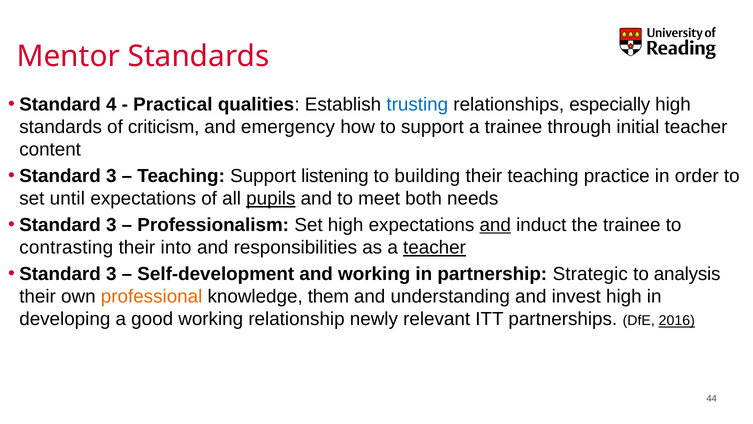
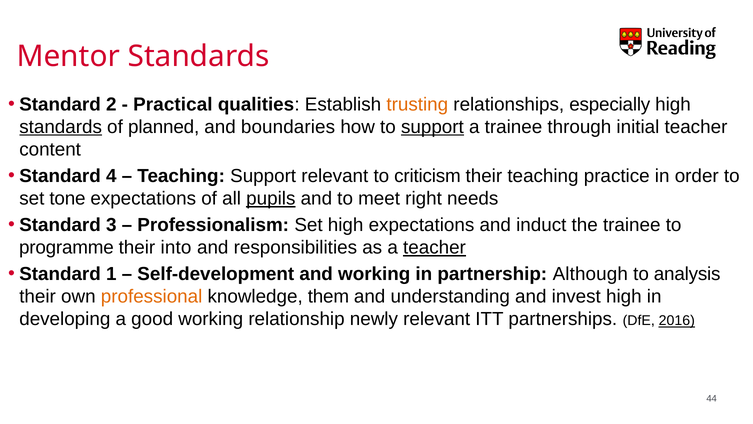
4: 4 -> 2 (111, 104)
trusting colour: blue -> orange (417, 104)
standards underline: none -> present (61, 127)
criticism: criticism -> planned (164, 127)
emergency: emergency -> boundaries (288, 127)
support underline: none -> present (432, 127)
3: 3 -> 4 (111, 176)
Support listening: listening -> relevant (335, 176)
building: building -> criticism (427, 176)
until: until -> tone (67, 198)
both: both -> right (424, 198)
and underline: present -> none (495, 225)
contrasting: contrasting -> programme (66, 247)
3: 3 -> 1 (111, 274)
Strategic: Strategic -> Although (590, 274)
